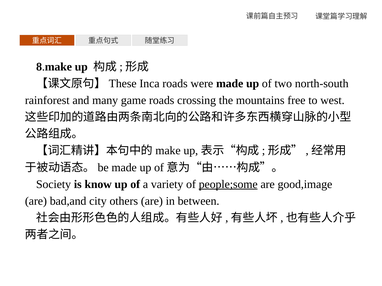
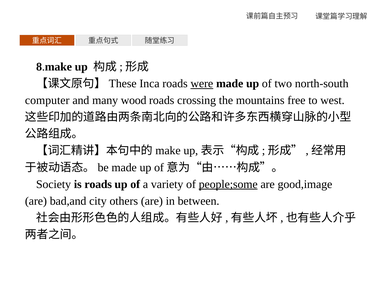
were underline: none -> present (202, 84)
rainforest: rainforest -> computer (47, 101)
game: game -> wood (134, 101)
is know: know -> roads (98, 185)
